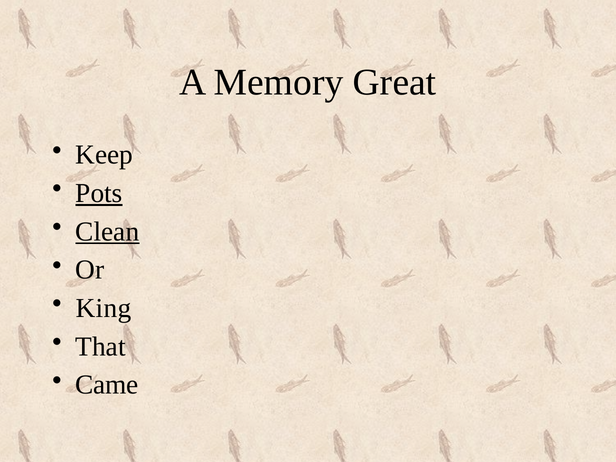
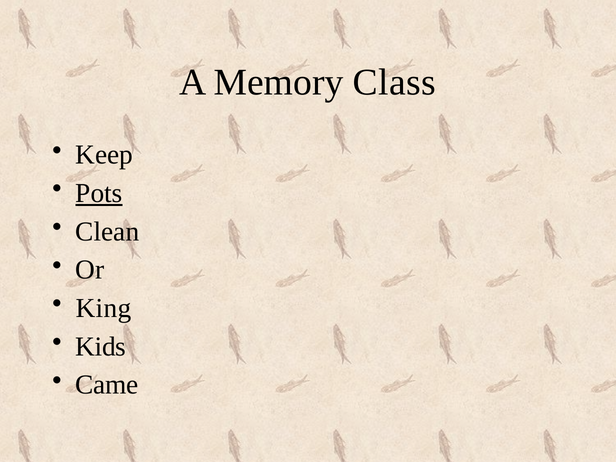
Great: Great -> Class (394, 82)
Clean underline: present -> none (107, 232)
That: That -> Kids (101, 347)
